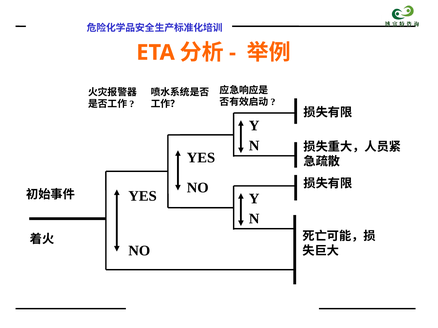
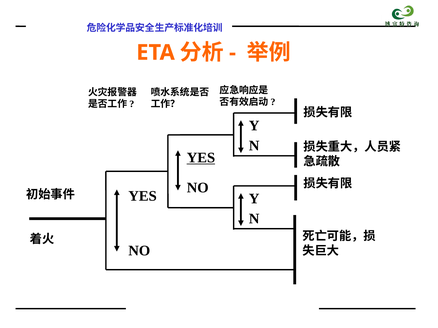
YES underline: none -> present (201, 158)
